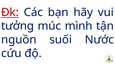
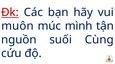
tưởng: tưởng -> muôn (17, 26)
Nước: Nước -> Cùng (99, 40)
